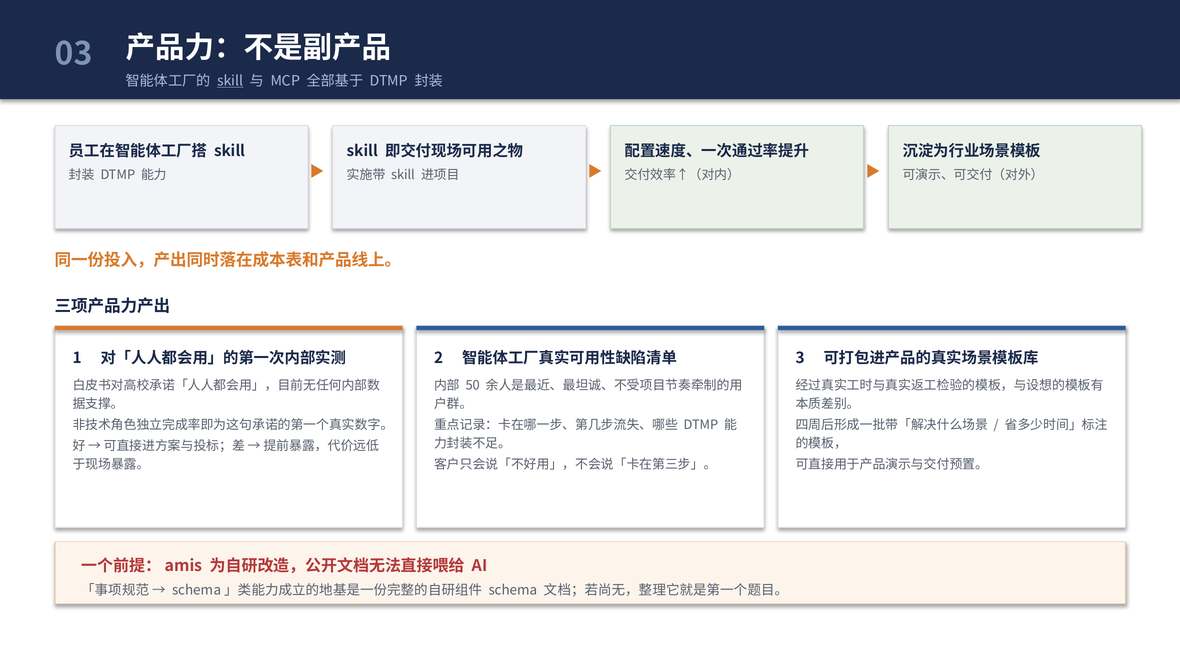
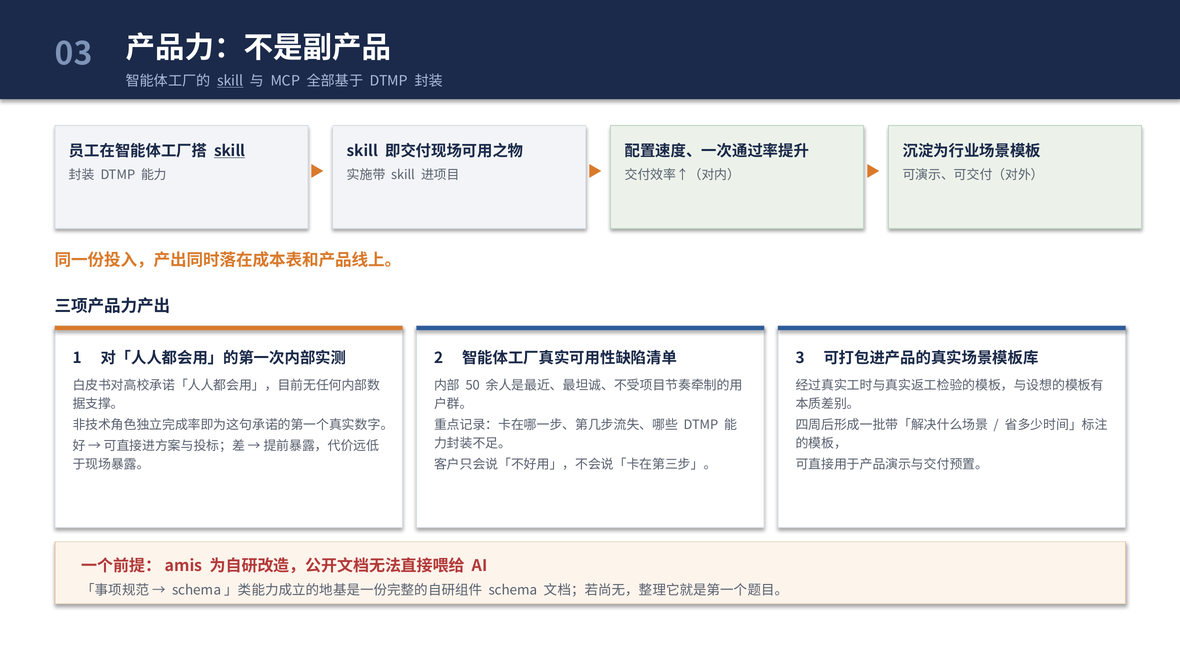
skill underline: none -> present (230, 151)
